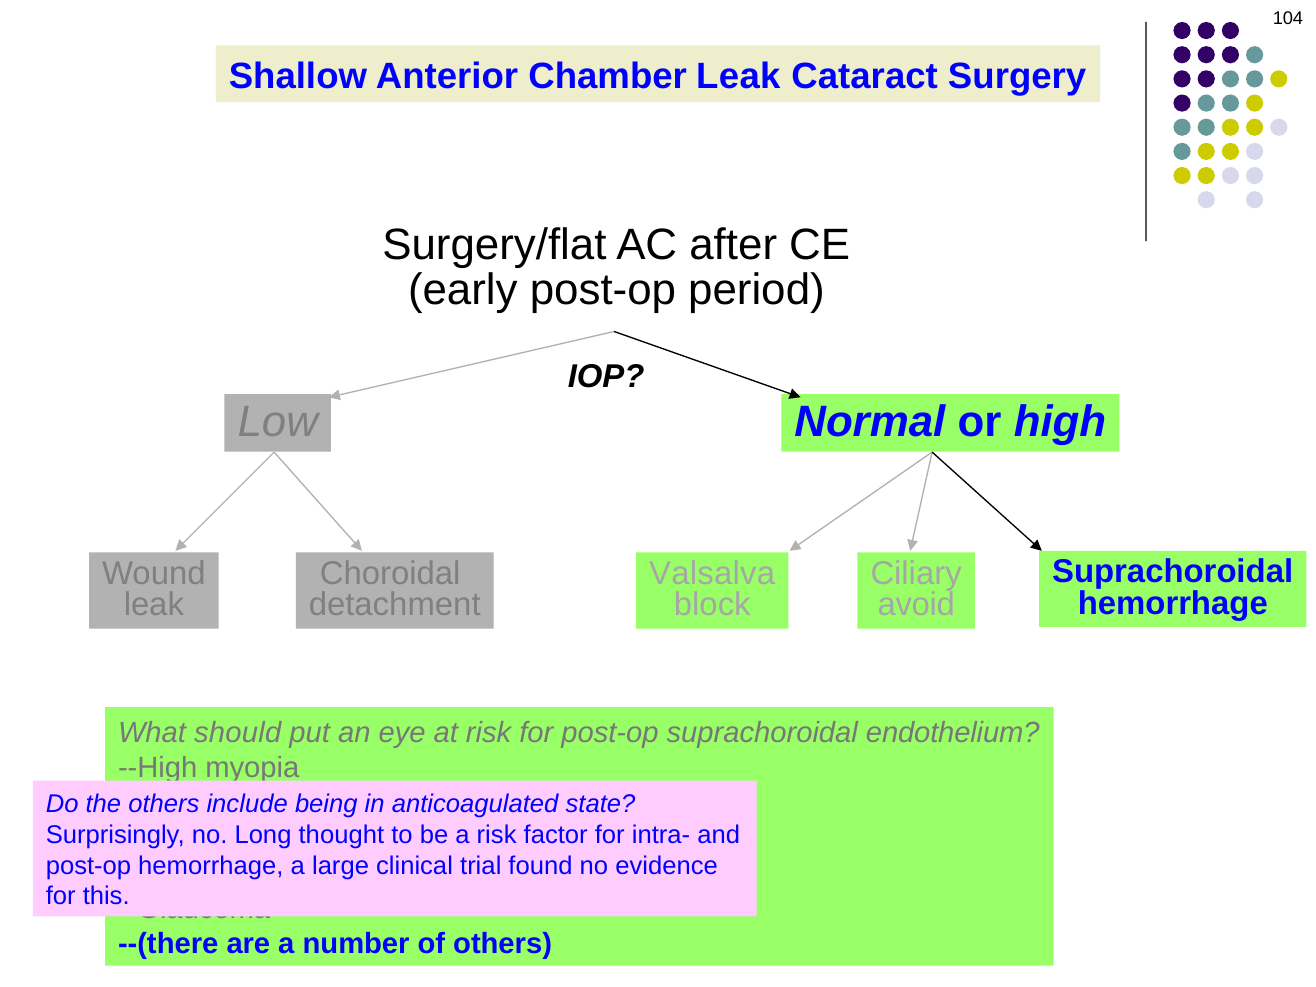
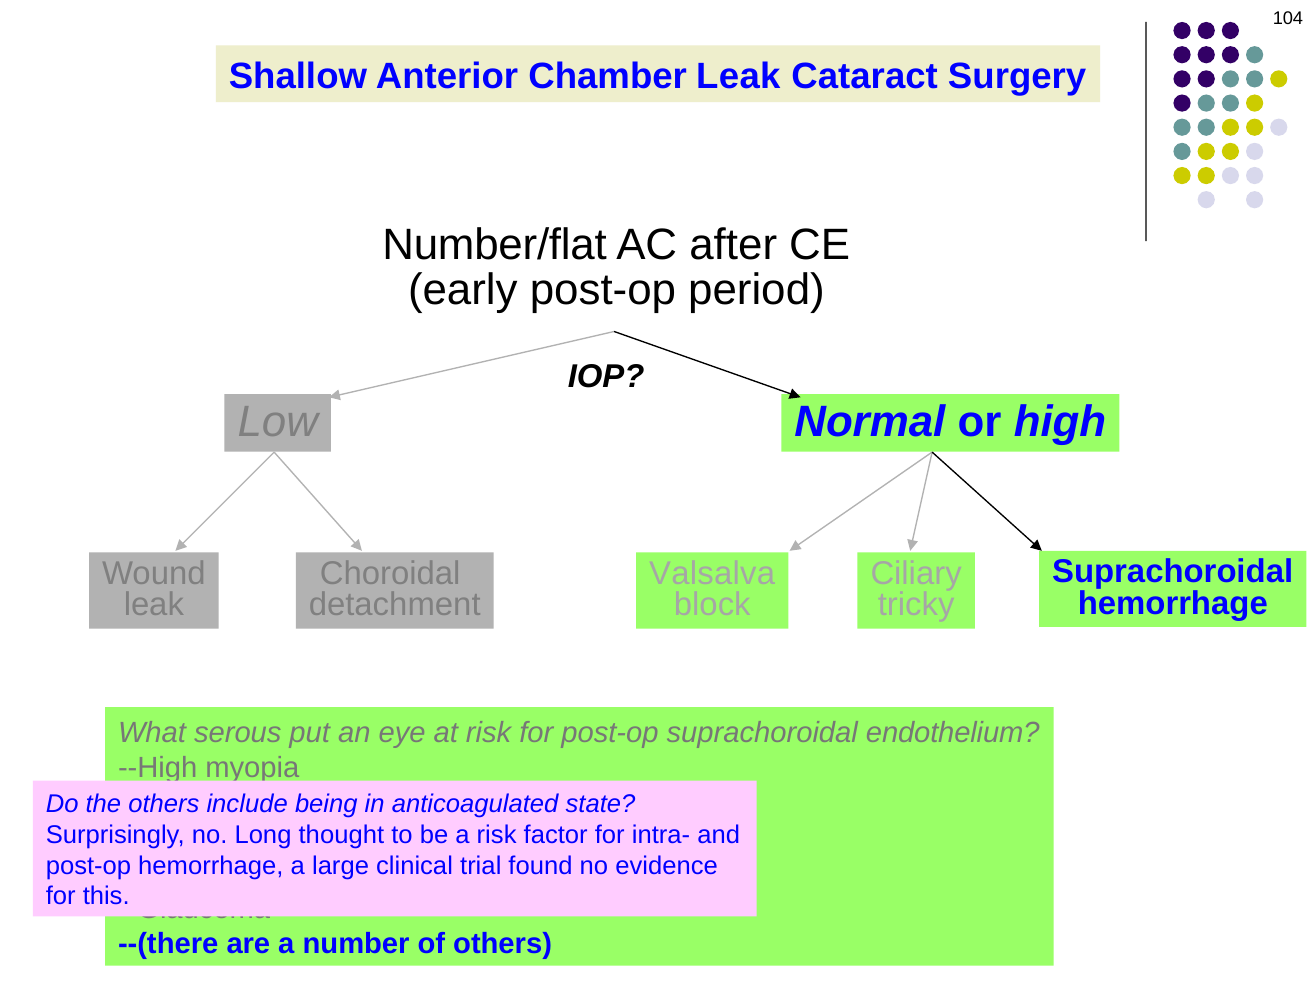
Surgery/flat: Surgery/flat -> Number/flat (495, 245)
avoid: avoid -> tricky (916, 605)
should: should -> serous (238, 733)
